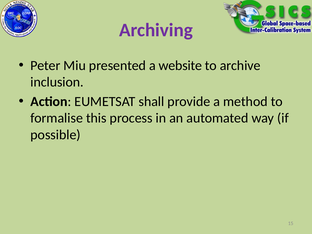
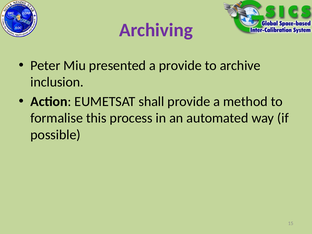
a website: website -> provide (180, 65)
